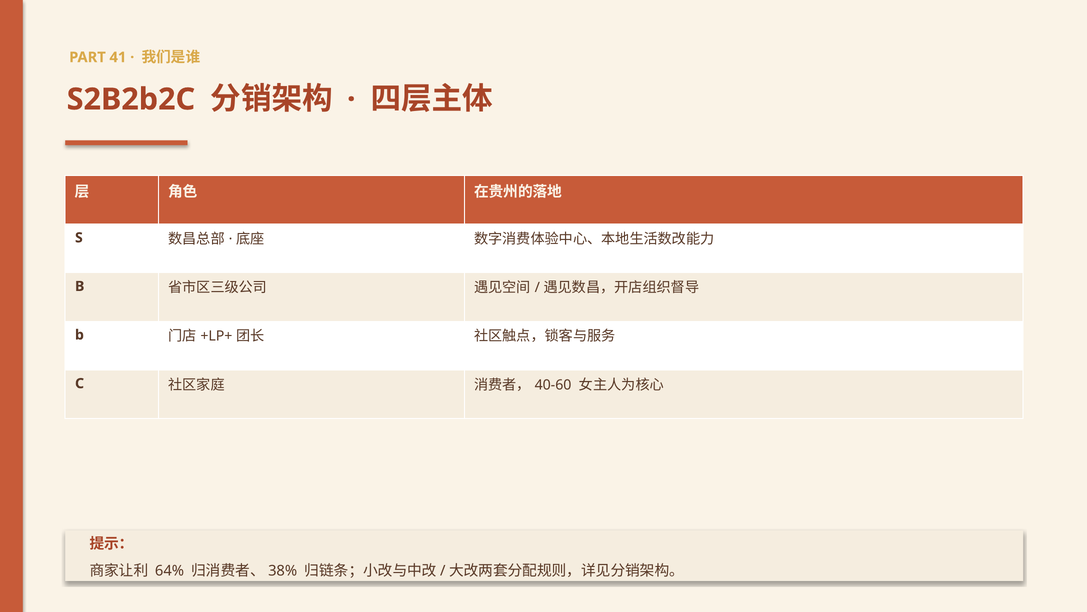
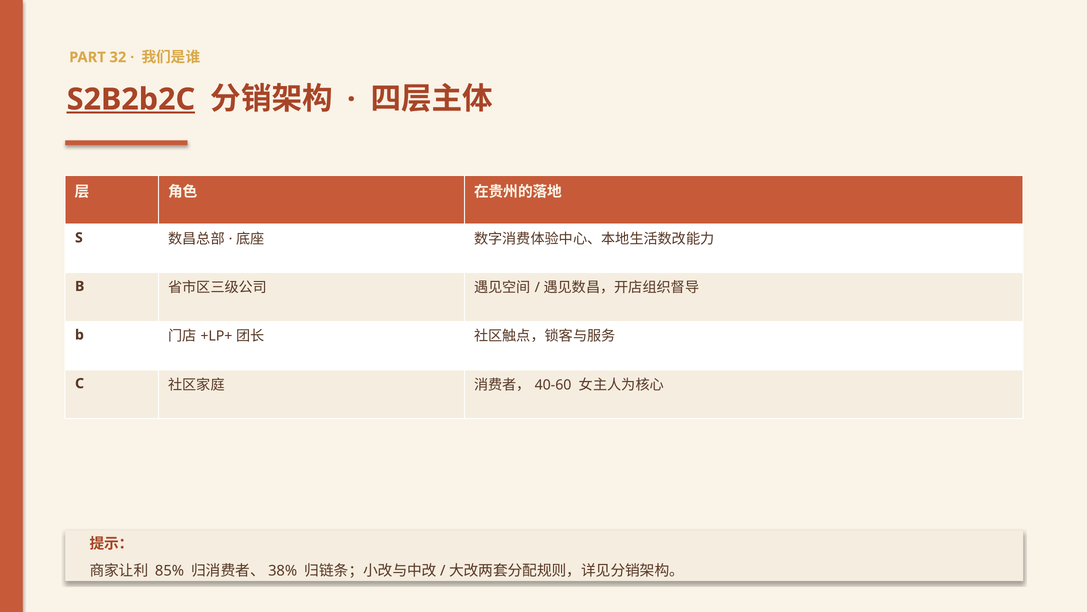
41: 41 -> 32 (118, 57)
S2B2b2C underline: none -> present (131, 99)
64%: 64% -> 85% (170, 570)
